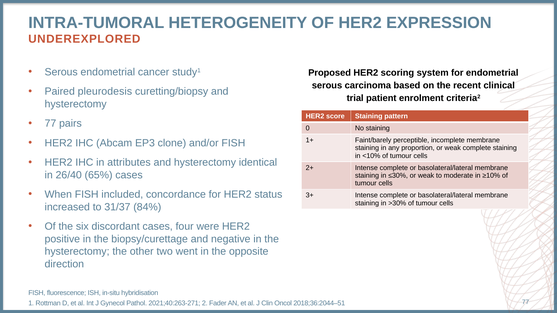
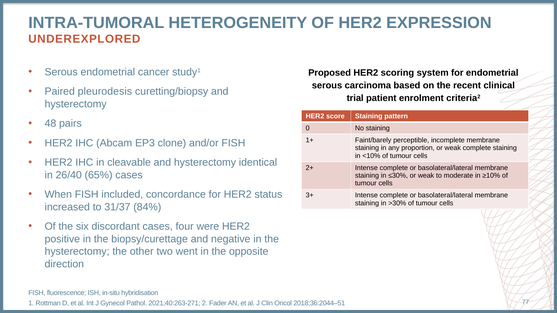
77: 77 -> 48 (50, 124)
attributes: attributes -> cleavable (129, 163)
